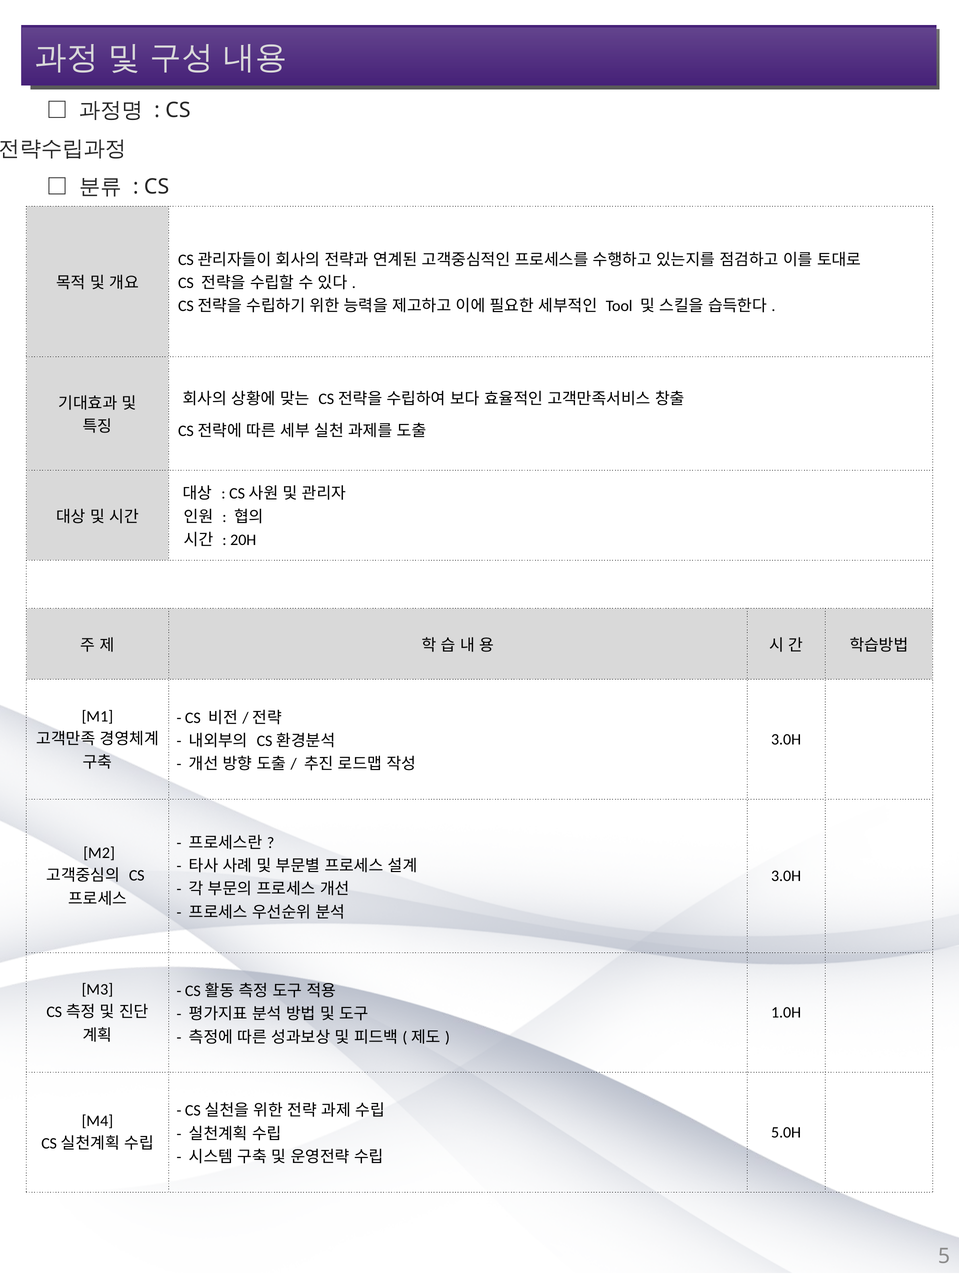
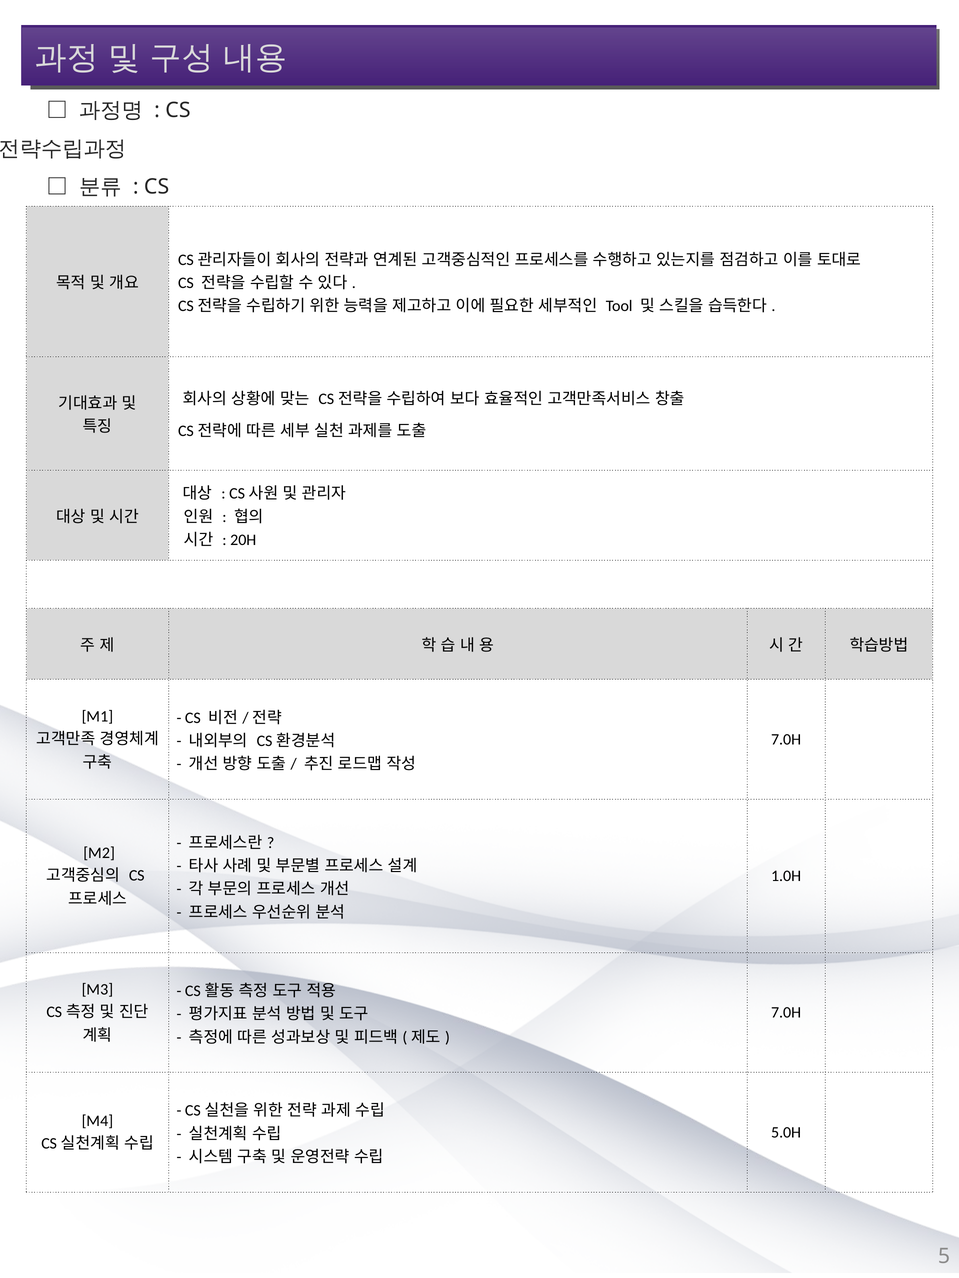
3.0H: 3.0H -> 7.0H (786, 740)
3.0H: 3.0H -> 1.0H (786, 876)
1.0H: 1.0H -> 7.0H (786, 1013)
